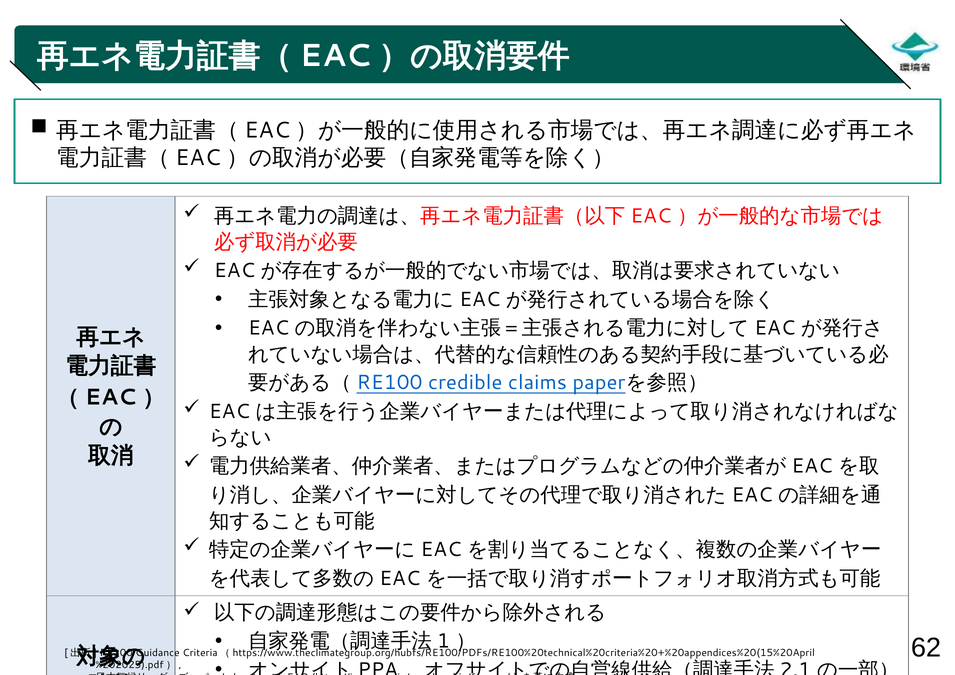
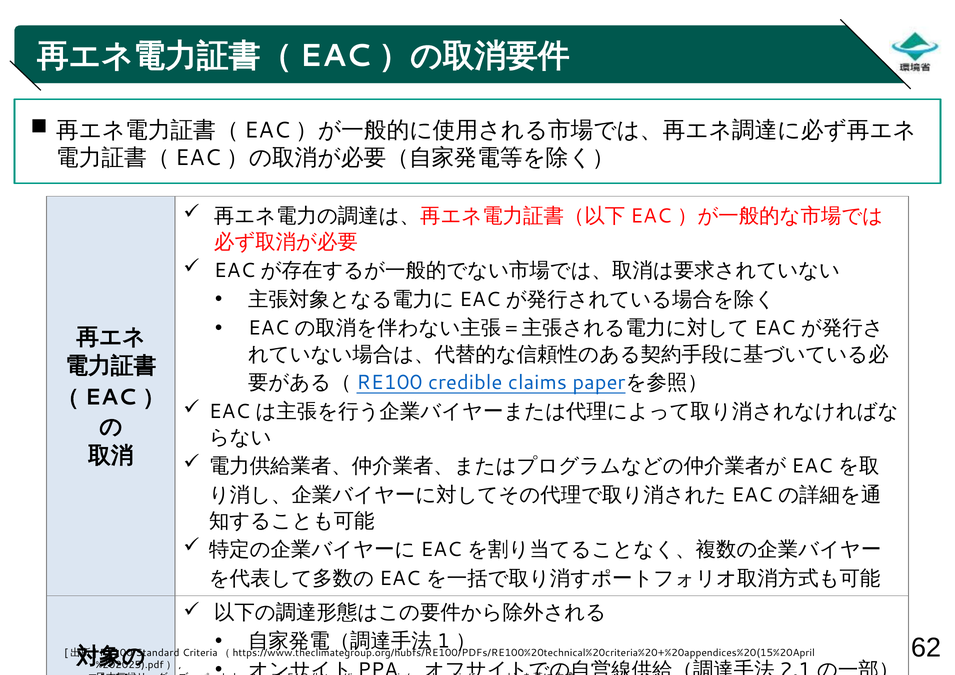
Guidance: Guidance -> Standard (158, 653)
